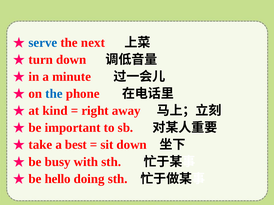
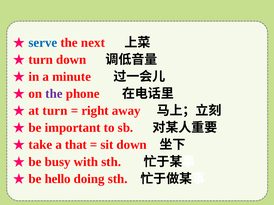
the colour: blue -> purple (54, 94)
at kind: kind -> turn (55, 111)
best: best -> that (76, 145)
